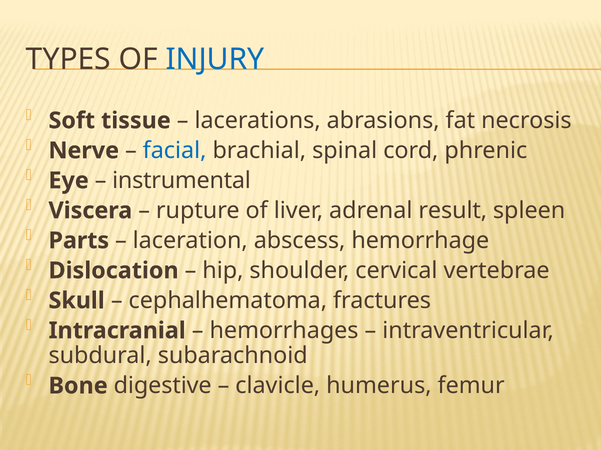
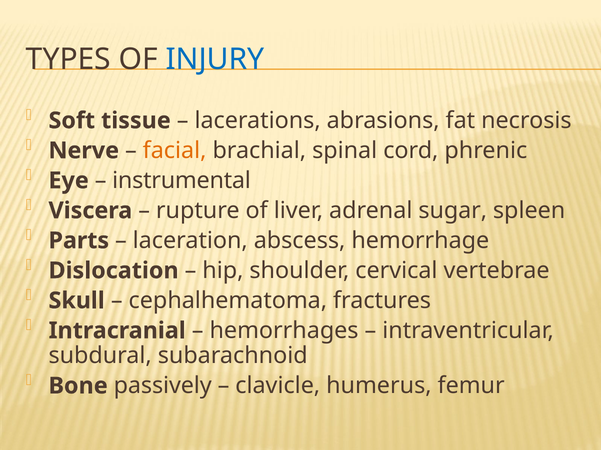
facial colour: blue -> orange (175, 151)
result: result -> sugar (453, 211)
digestive: digestive -> passively (163, 386)
